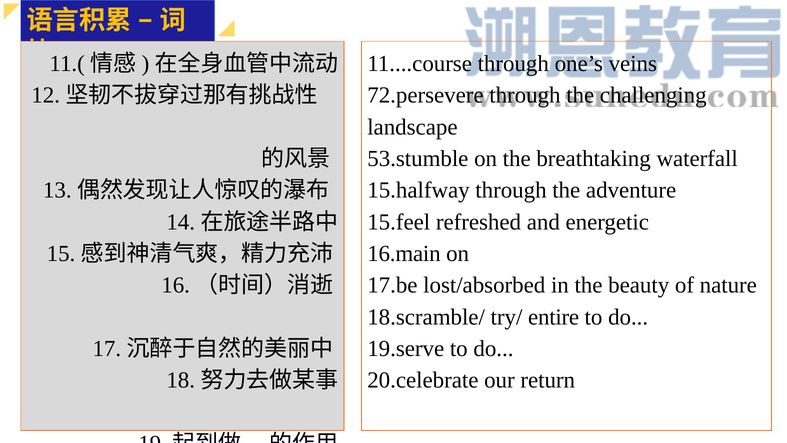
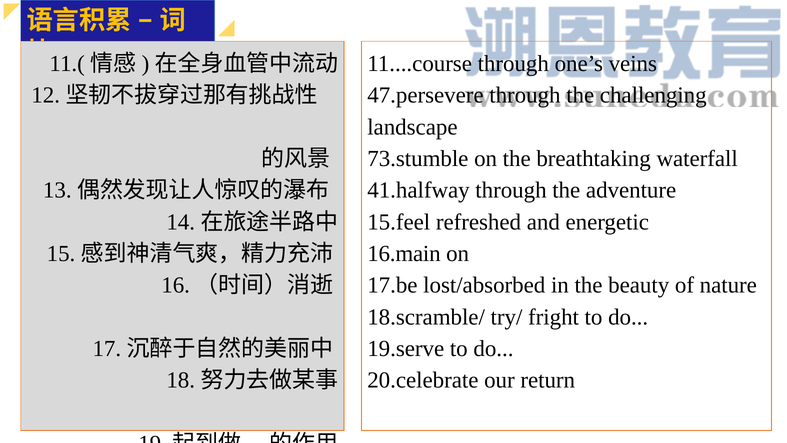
72.persevere: 72.persevere -> 47.persevere (425, 95)
53.stumble: 53.stumble -> 73.stumble (418, 159)
15.halfway: 15.halfway -> 41.halfway (419, 190)
entire: entire -> fright (554, 317)
